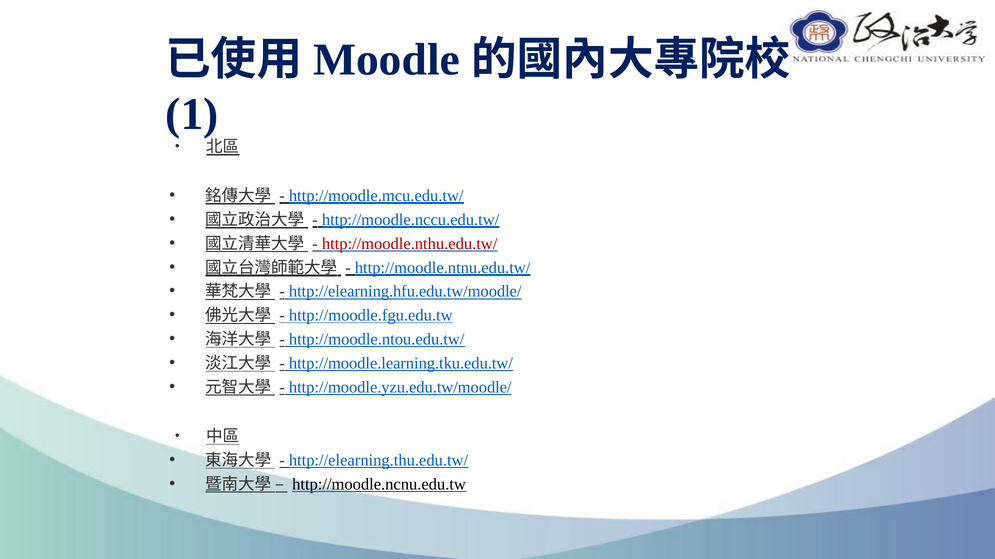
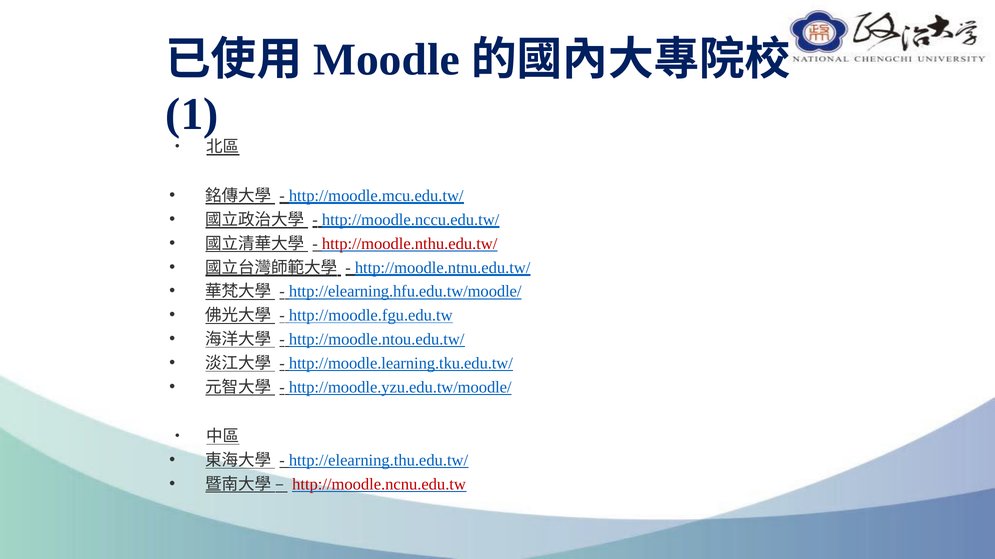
http://moodle.ncnu.edu.tw colour: black -> red (379, 485)
